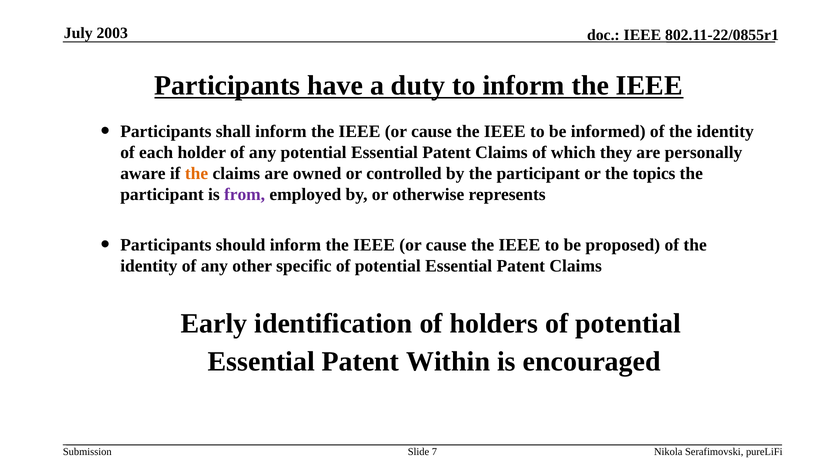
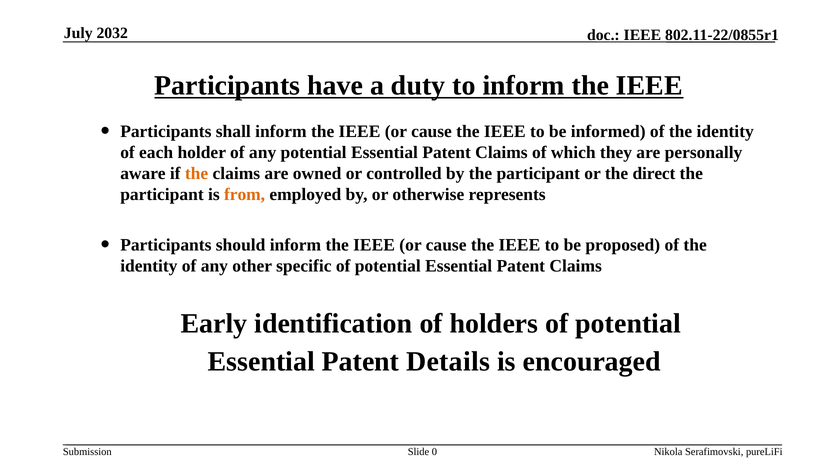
2003: 2003 -> 2032 (112, 33)
topics: topics -> direct (654, 174)
from colour: purple -> orange (245, 195)
Within: Within -> Details (448, 362)
7: 7 -> 0 (434, 452)
